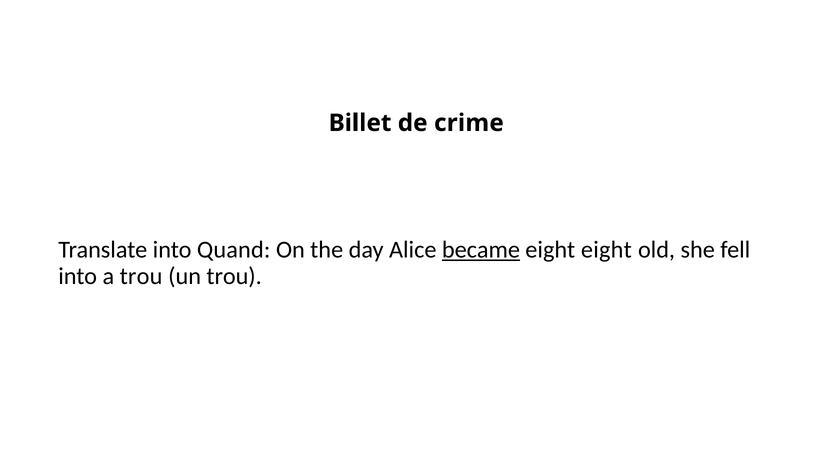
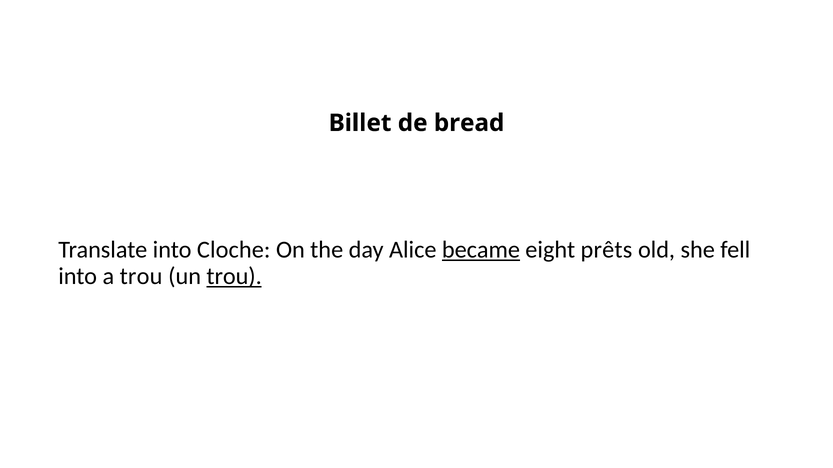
crime: crime -> bread (469, 123)
Quand: Quand -> Cloche (234, 250)
eight eight: eight -> prêts (606, 250)
trou underline: none -> present (234, 276)
